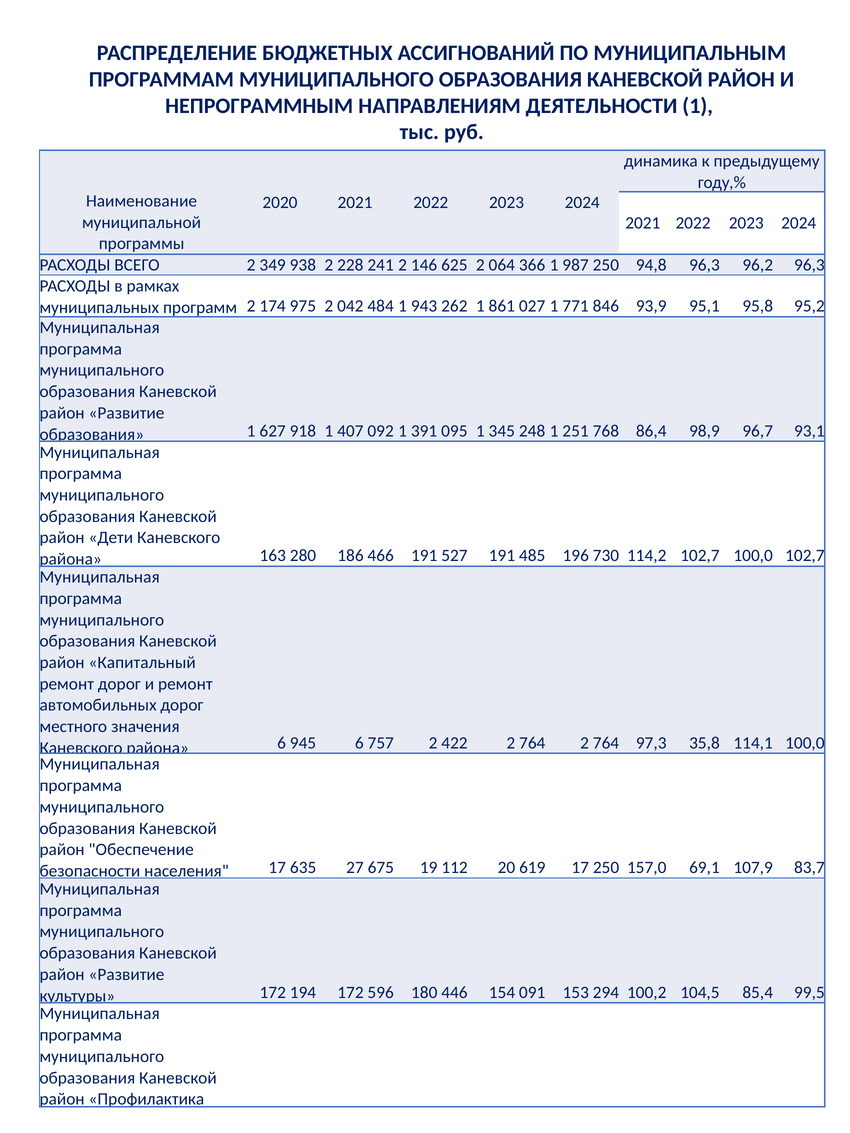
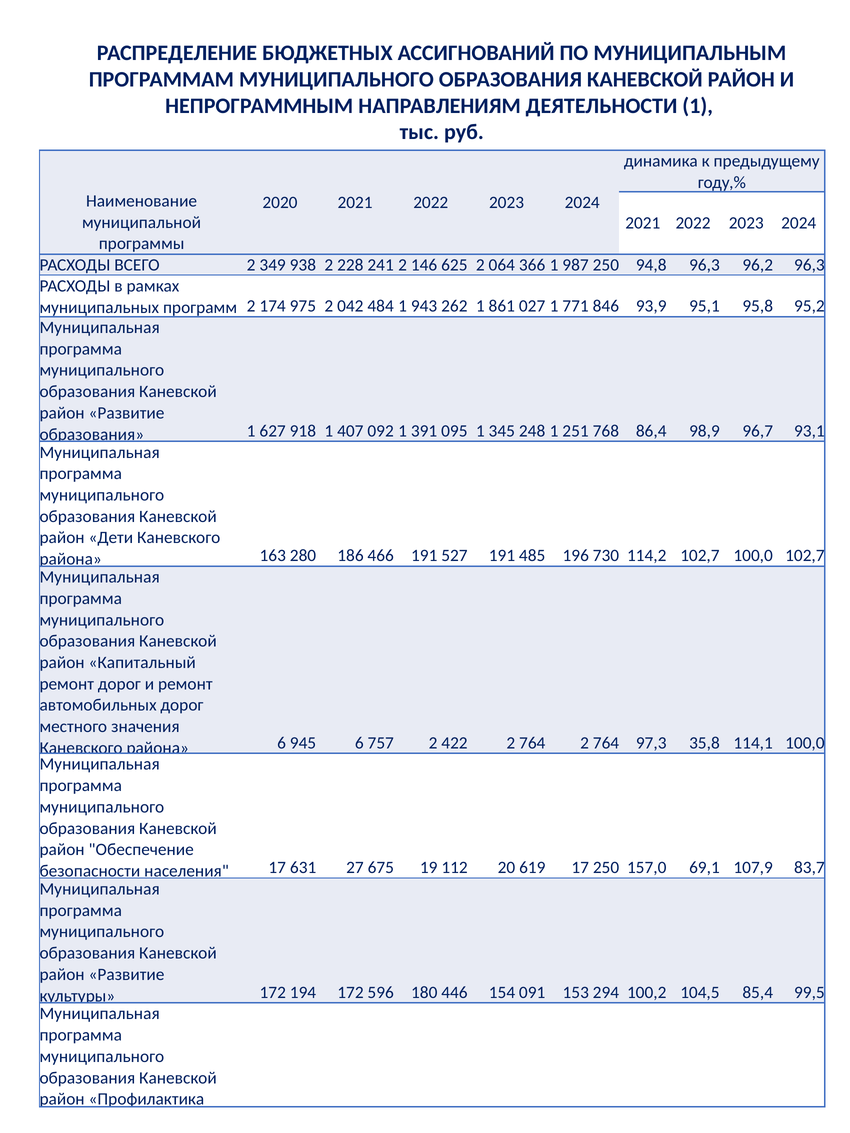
635: 635 -> 631 (303, 868)
